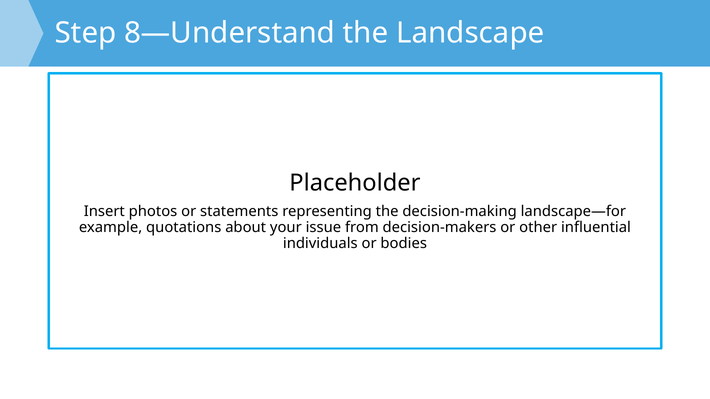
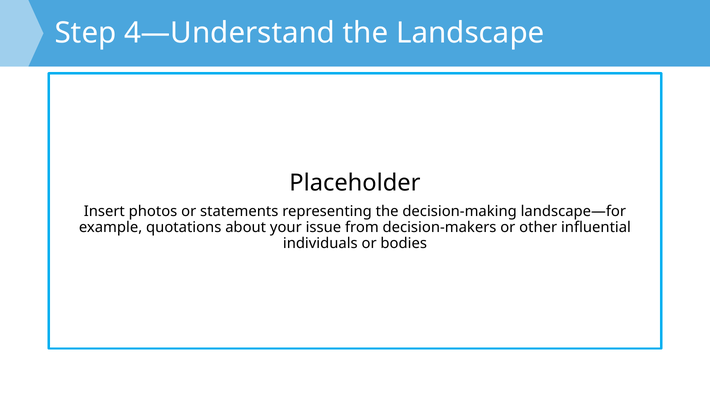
8—Understand: 8—Understand -> 4—Understand (230, 33)
